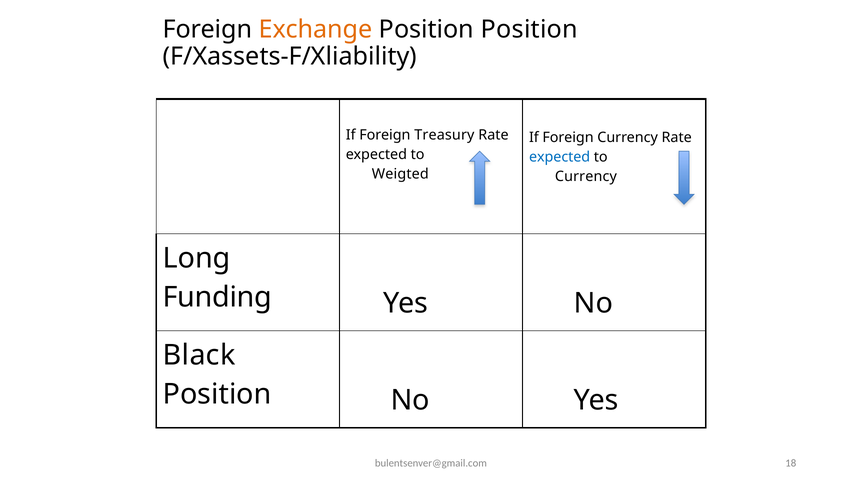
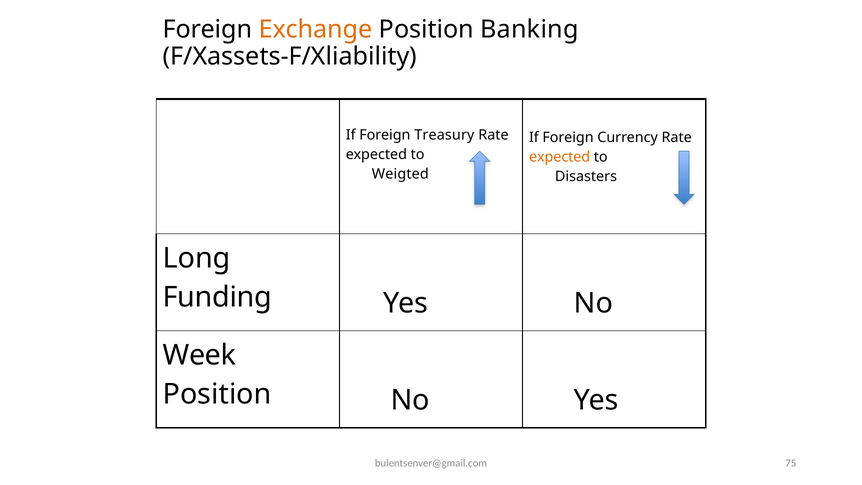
Position Position: Position -> Banking (529, 29)
expected colour: blue -> orange (560, 157)
Currency: Currency -> Disasters (586, 177)
Black: Black -> Week (199, 355)
18: 18 -> 75 (791, 463)
